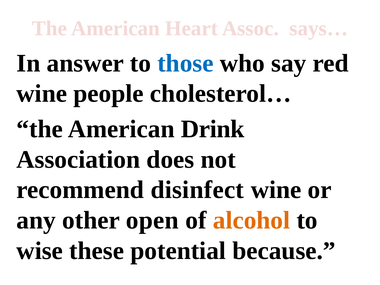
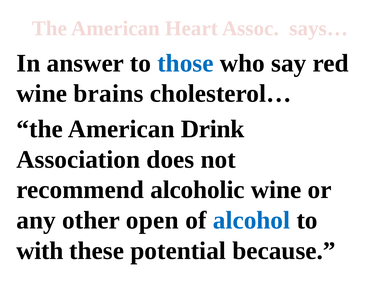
people: people -> brains (108, 94)
disinfect: disinfect -> alcoholic (197, 190)
alcohol colour: orange -> blue (252, 220)
wise: wise -> with (40, 251)
